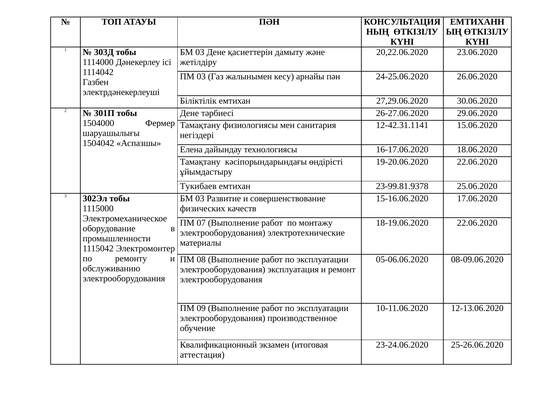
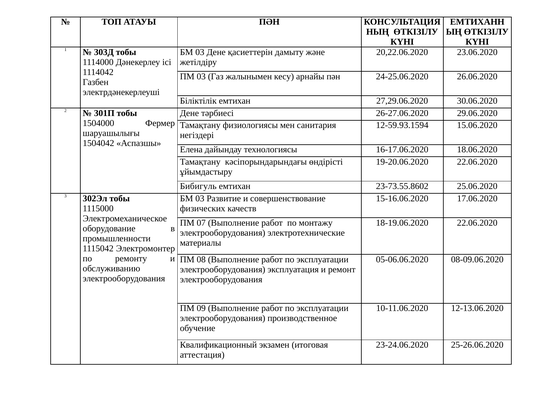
12-42.31.1141: 12-42.31.1141 -> 12-59.93.1594 (402, 125)
Тукибаев: Тукибаев -> Бибигуль (198, 186)
23-99.81.9378: 23-99.81.9378 -> 23-73.55.8602 (402, 186)
